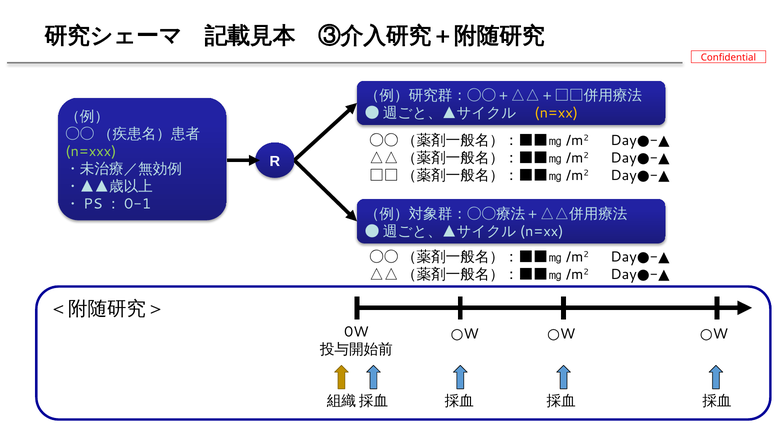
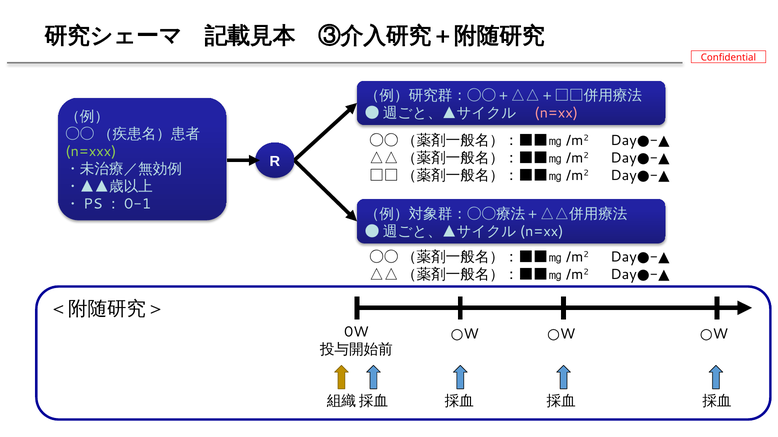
n=xx colour: yellow -> pink (556, 113)
